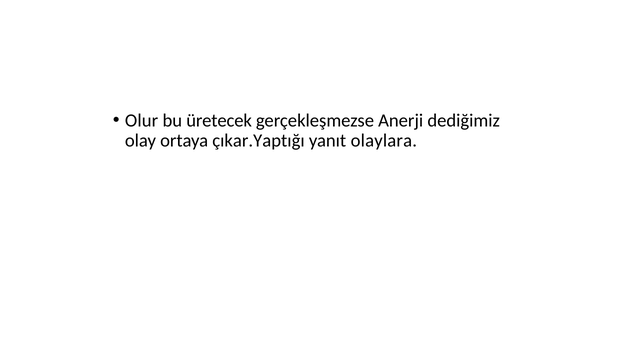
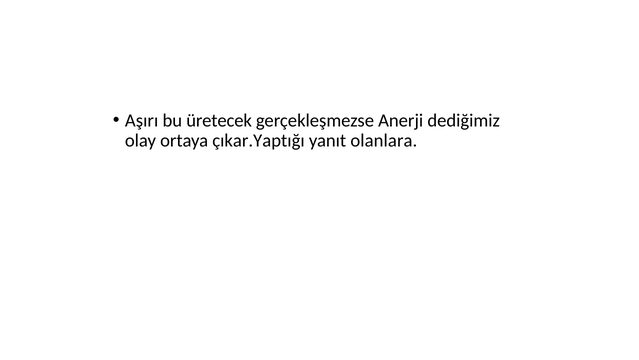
Olur: Olur -> Aşırı (142, 120)
olaylara: olaylara -> olanlara (384, 140)
